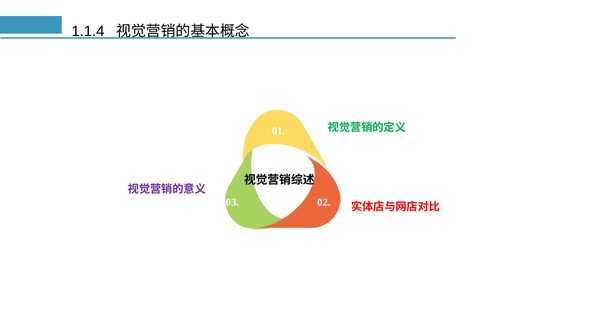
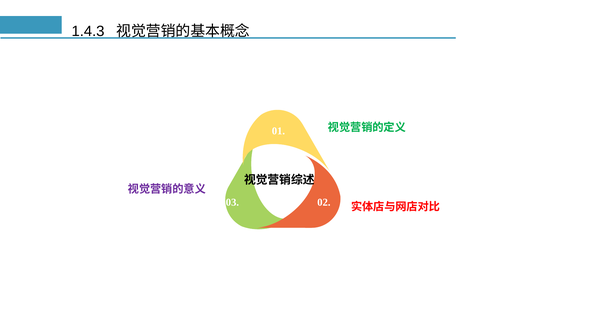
1.1.4: 1.1.4 -> 1.4.3 (88, 31)
